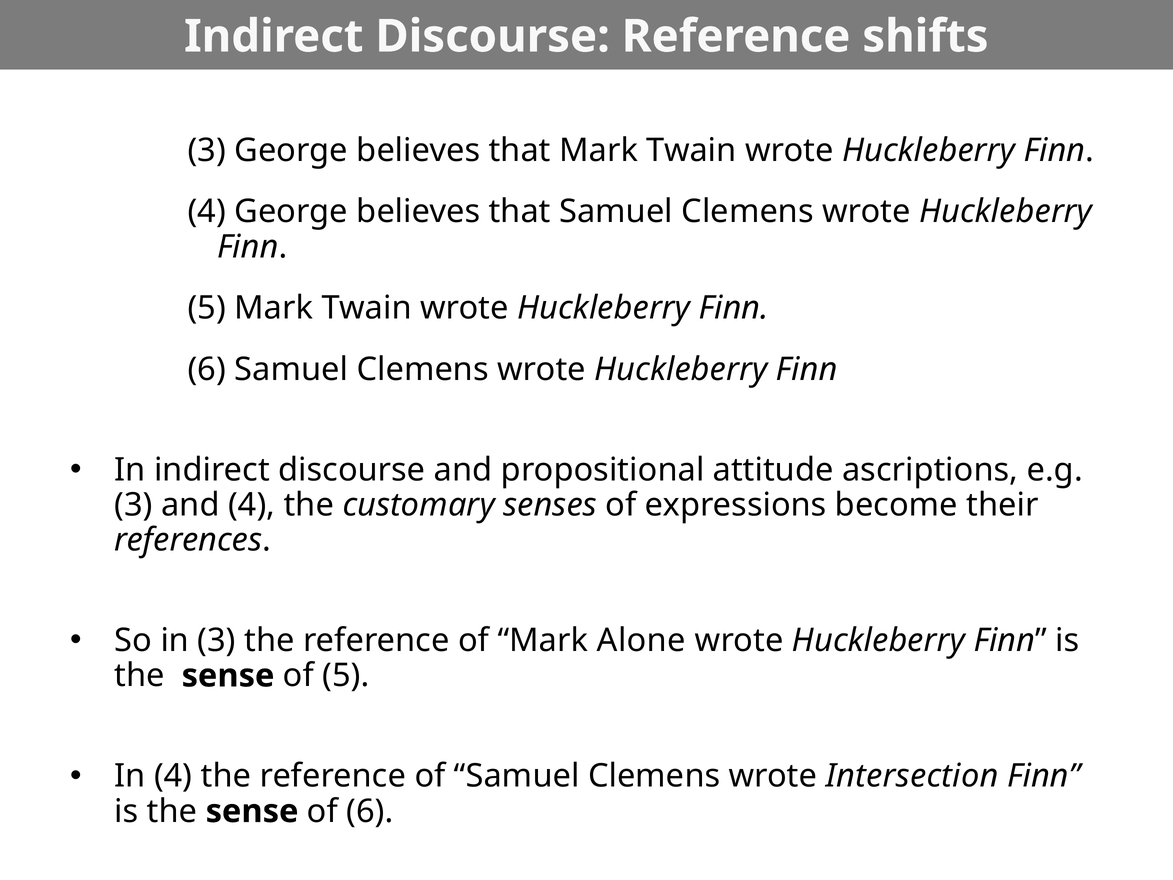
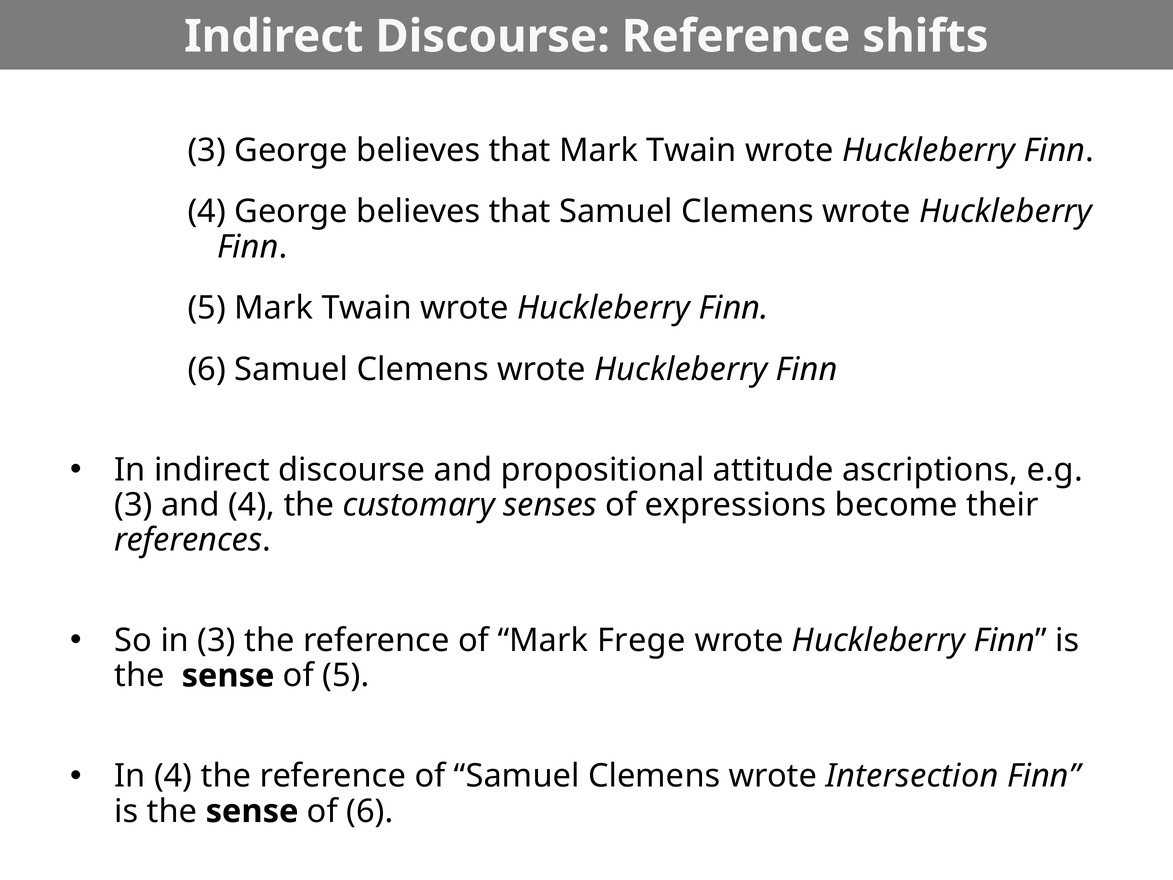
Alone: Alone -> Frege (641, 640)
